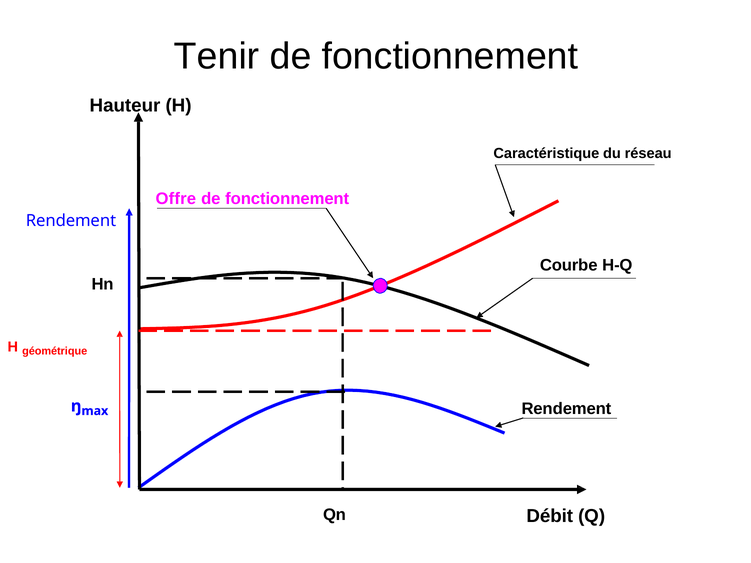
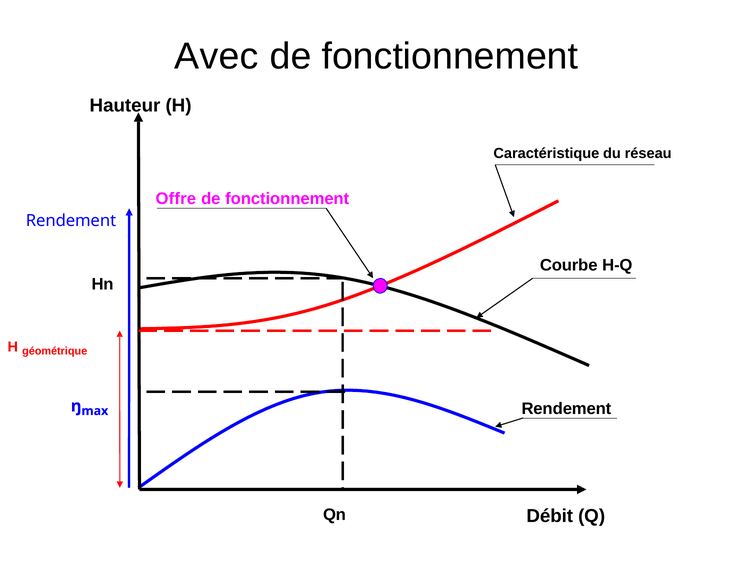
Tenir: Tenir -> Avec (216, 56)
